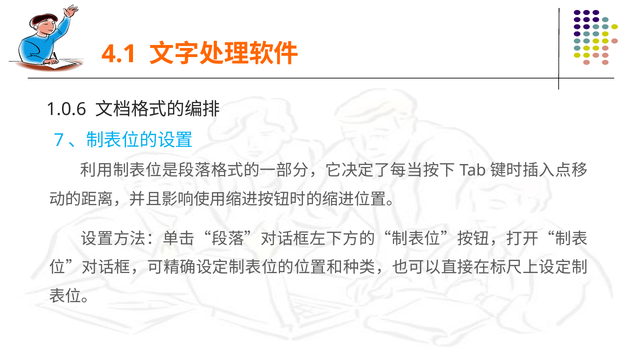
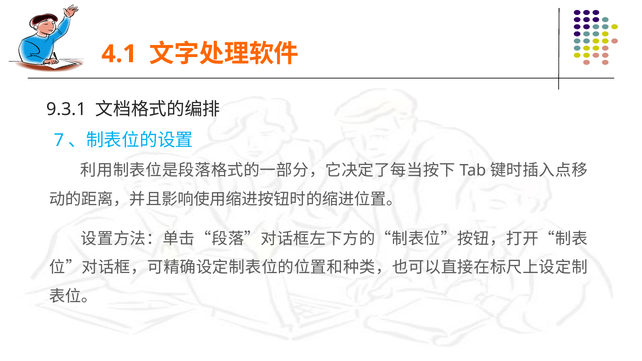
1.0.6: 1.0.6 -> 9.3.1 (66, 109)
